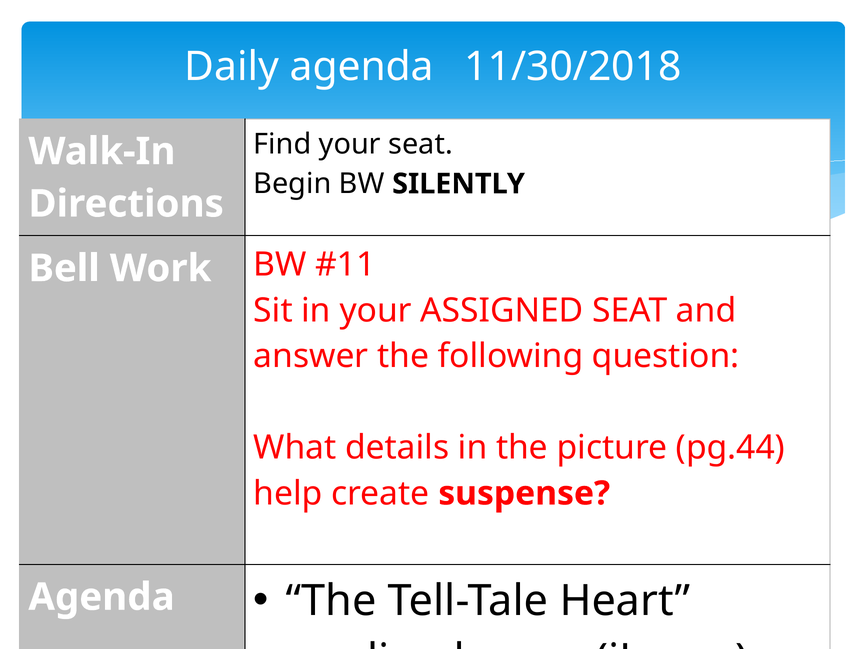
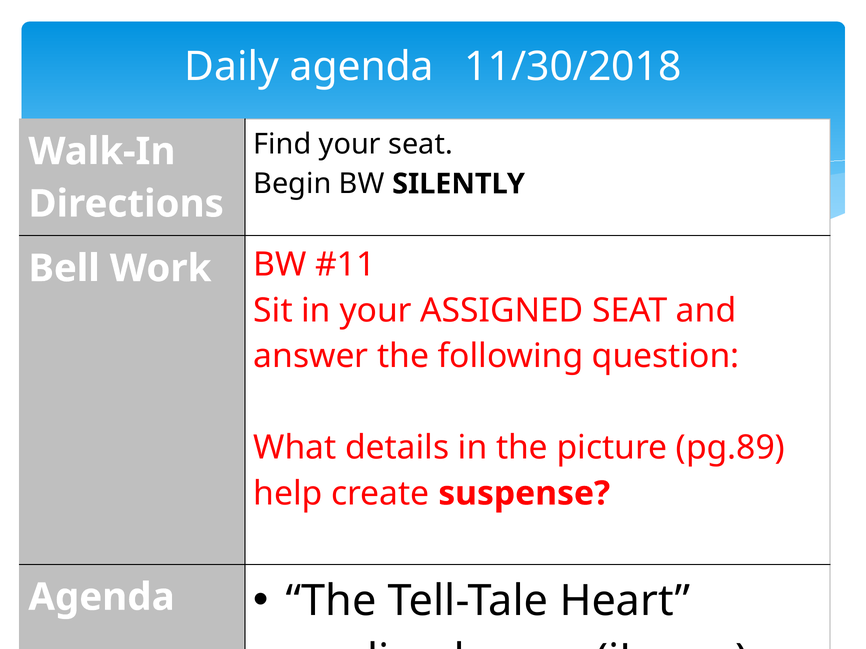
pg.44: pg.44 -> pg.89 (731, 448)
